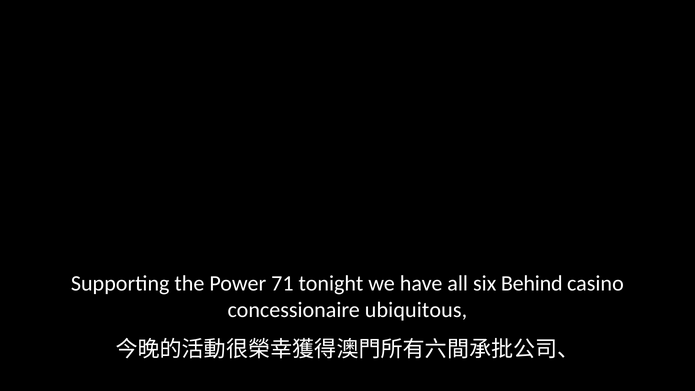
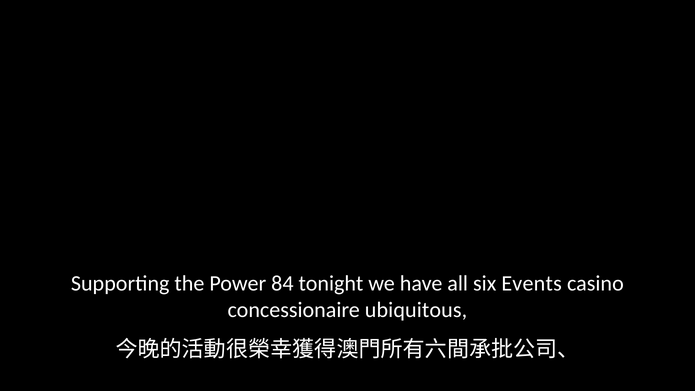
71: 71 -> 84 (282, 283)
Behind: Behind -> Events (532, 283)
